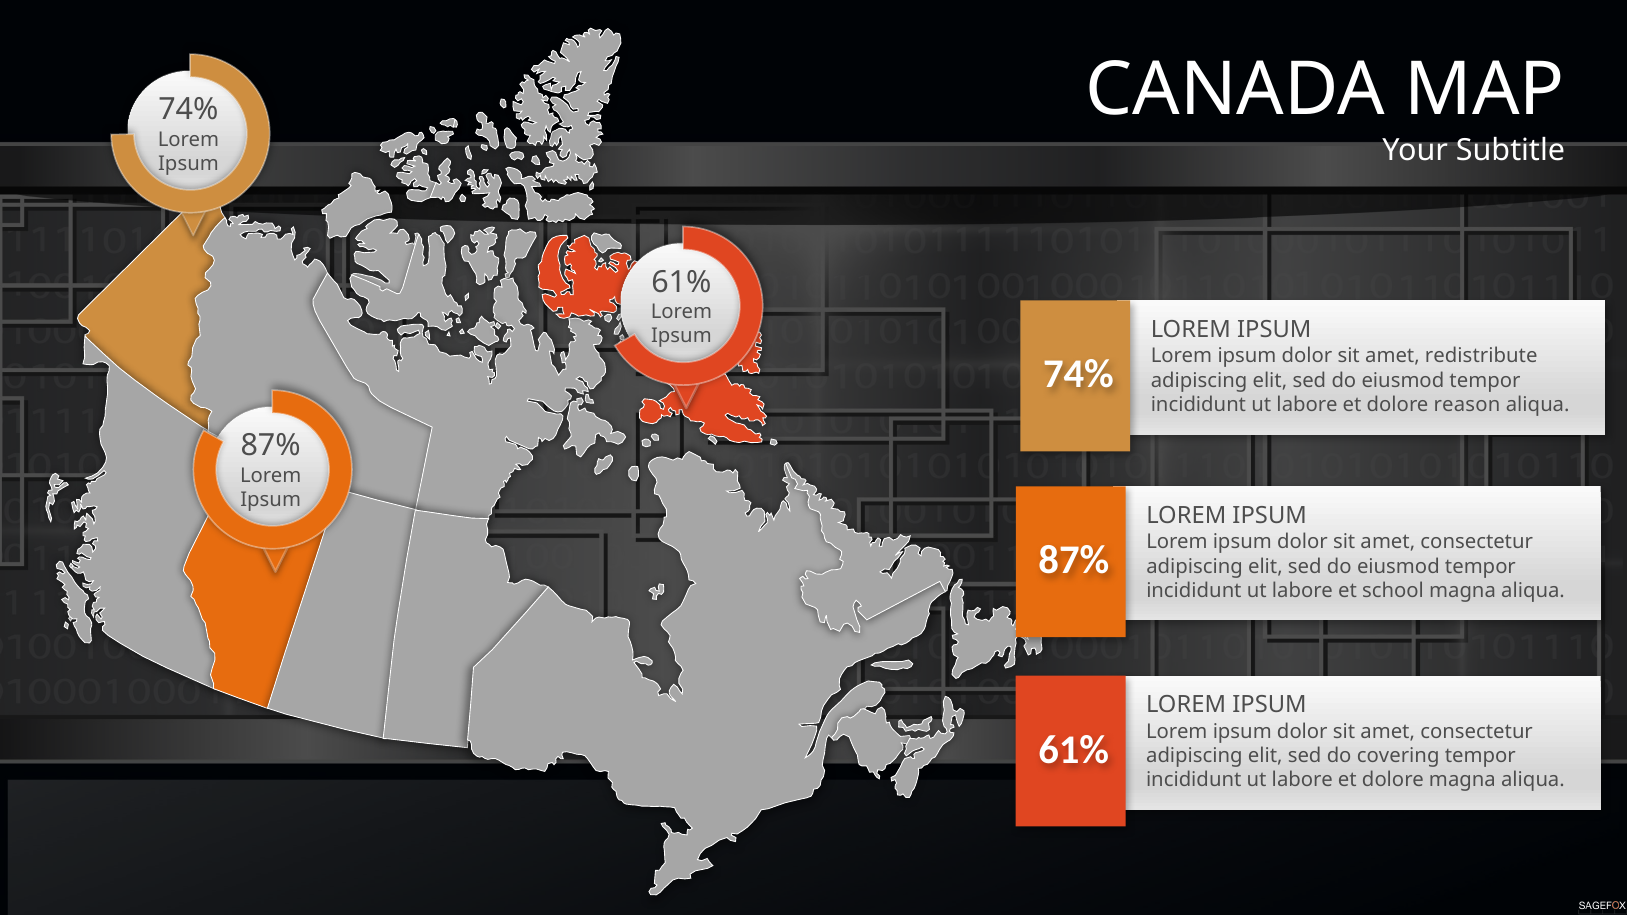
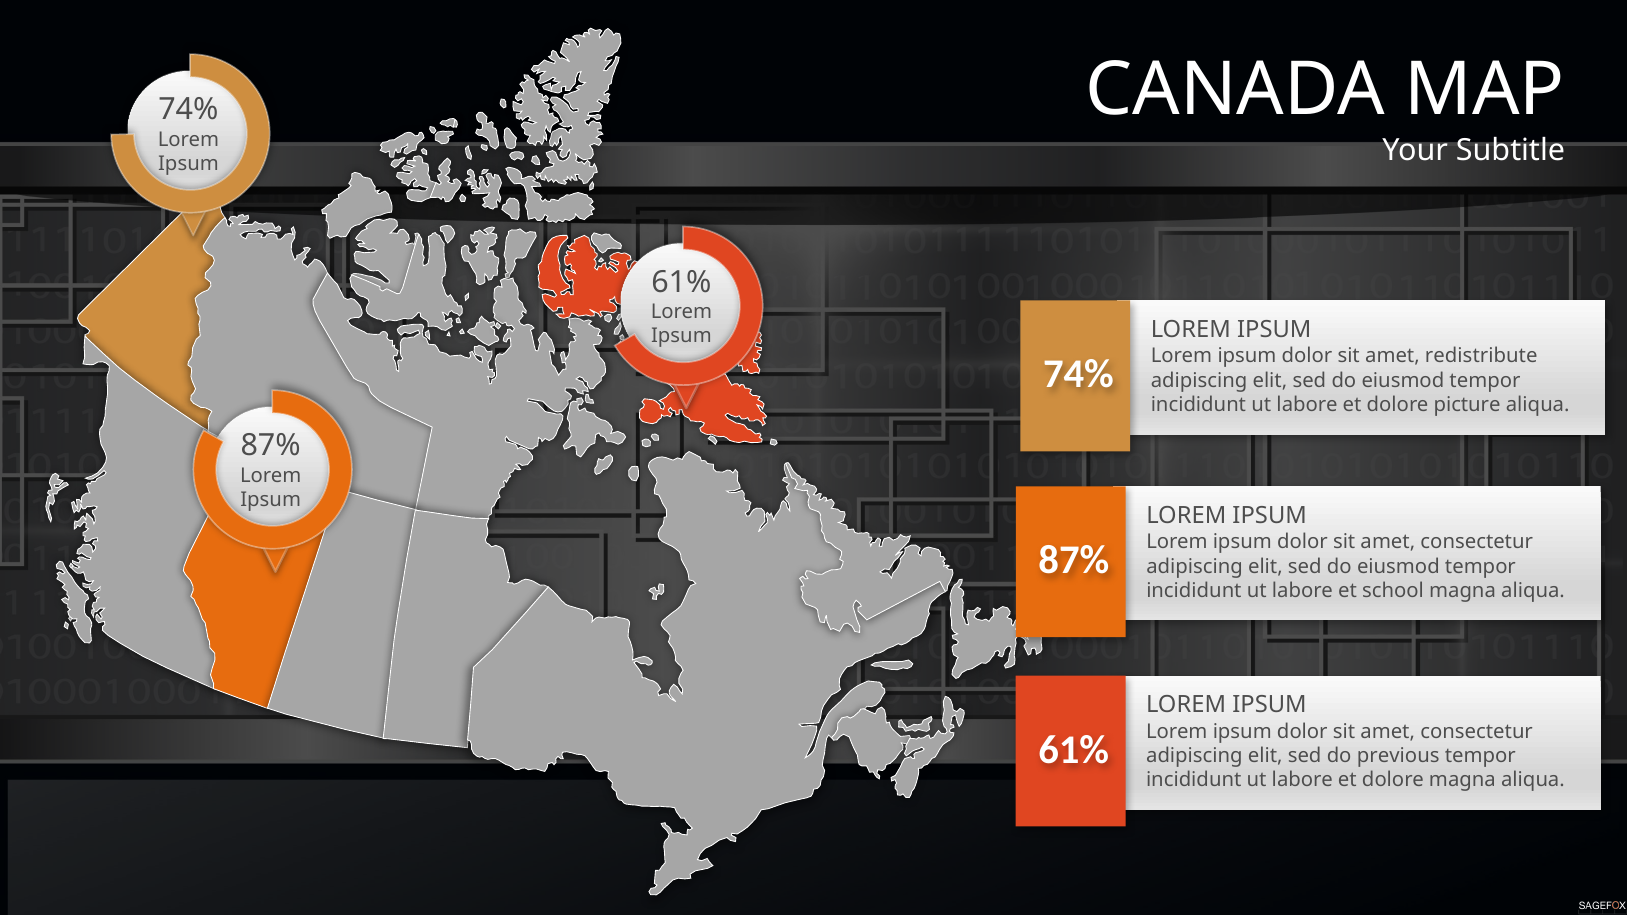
reason: reason -> picture (1467, 405)
covering: covering -> previous (1398, 756)
